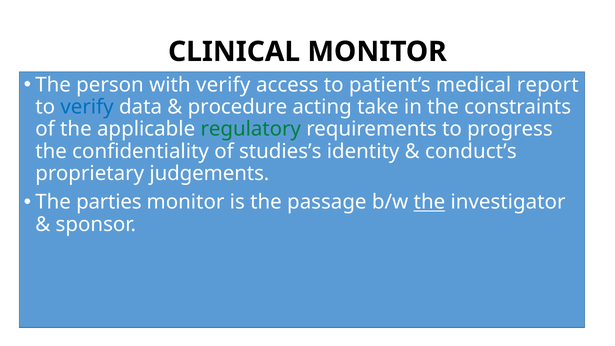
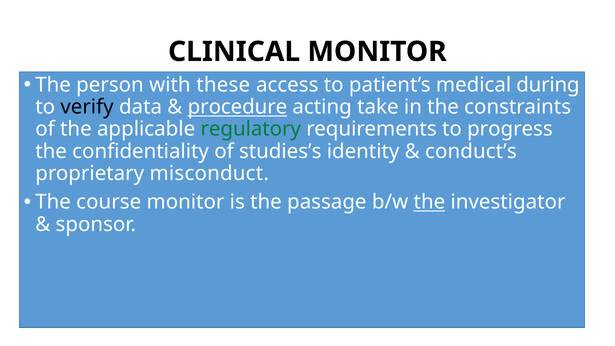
with verify: verify -> these (223, 85)
report: report -> during (548, 85)
verify colour: blue -> black (87, 107)
procedure underline: none -> present (237, 107)
judgements: judgements -> misconduct (209, 174)
parties: parties -> course (109, 202)
